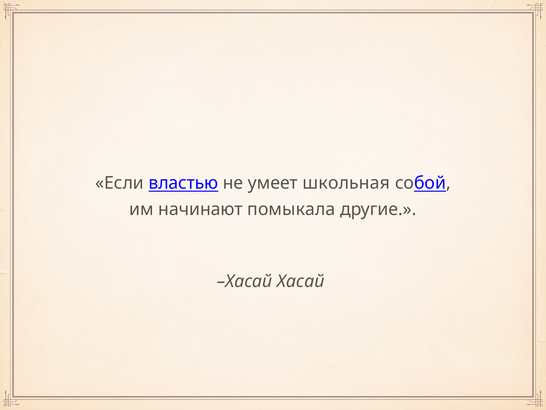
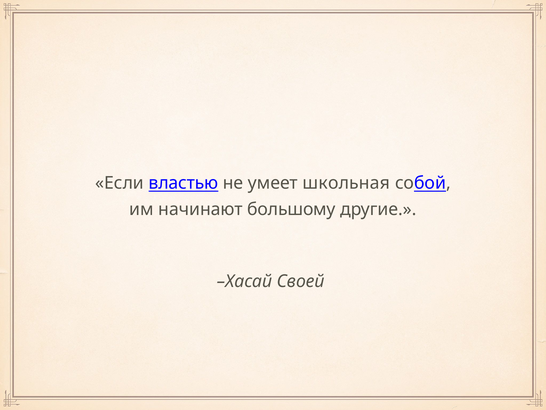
помыкала: помыкала -> большому (291, 209)
Хасай Хасай: Хасай -> Своей (301, 281)
